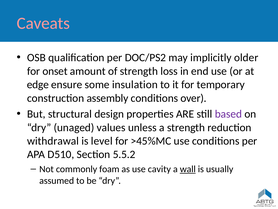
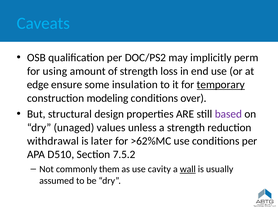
Caveats colour: pink -> light blue (43, 23)
older: older -> perm (246, 58)
onset: onset -> using (55, 71)
temporary underline: none -> present (221, 84)
assembly: assembly -> modeling (107, 98)
level: level -> later (102, 141)
>45%MC: >45%MC -> >62%MC (151, 141)
5.5.2: 5.5.2 -> 7.5.2 (124, 154)
foam: foam -> them (109, 169)
